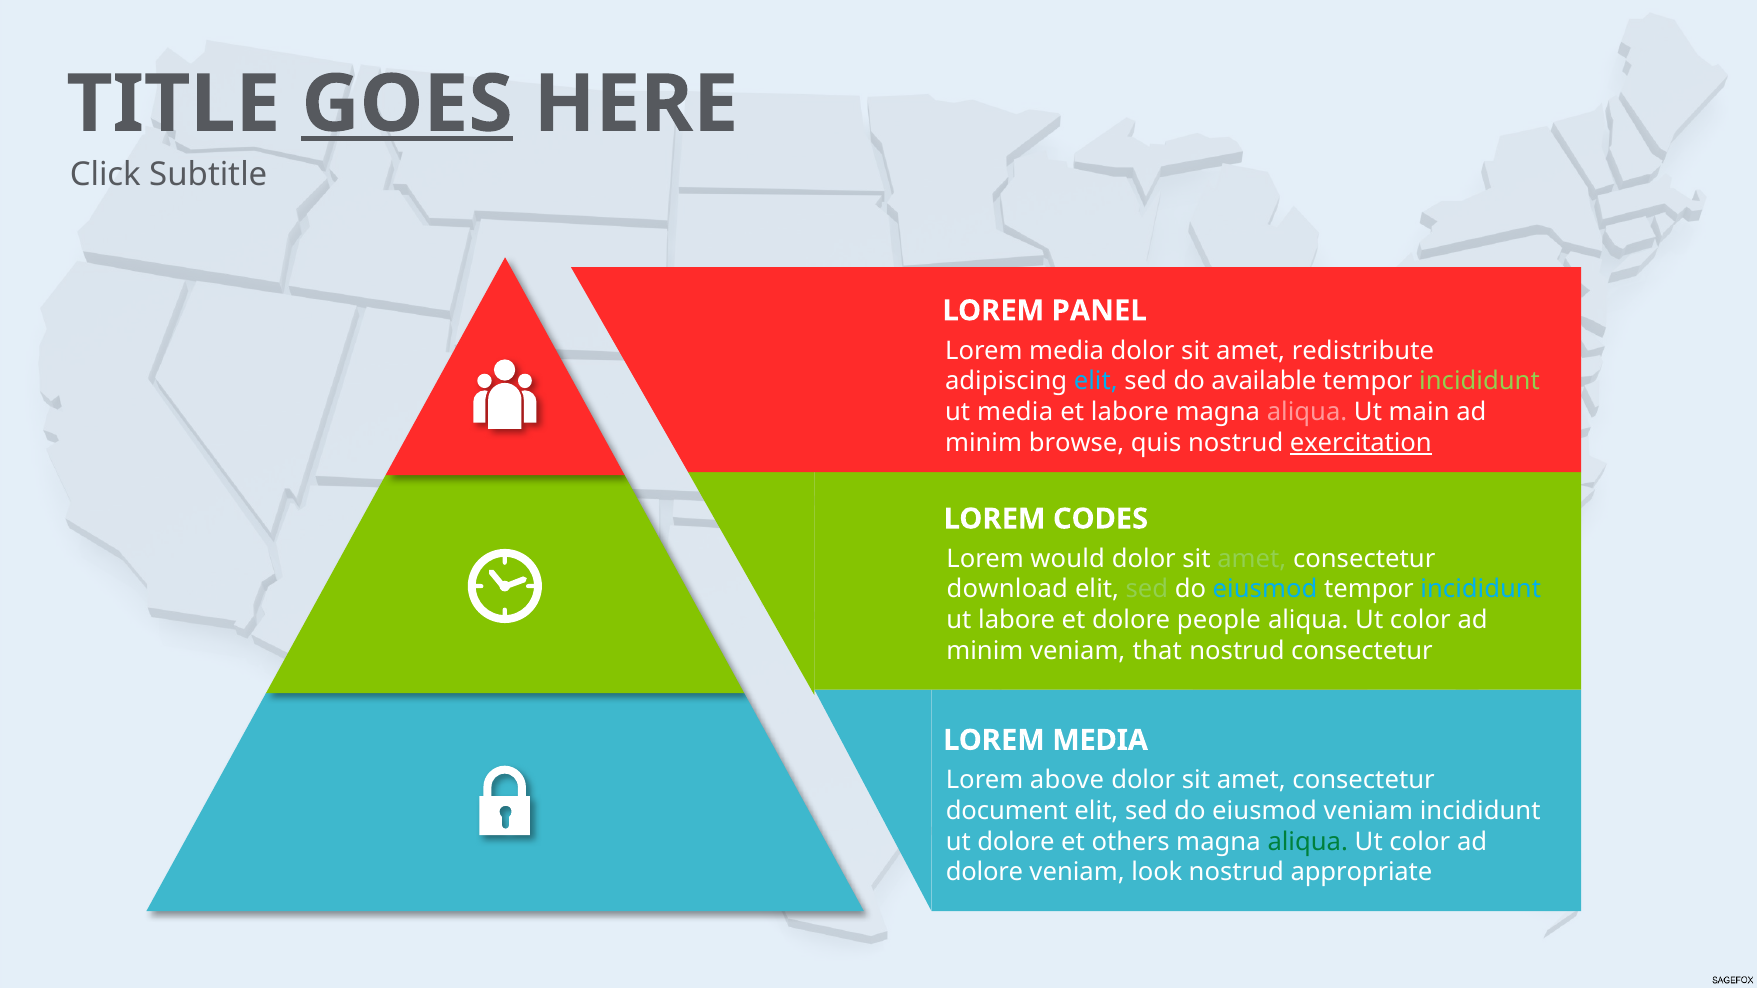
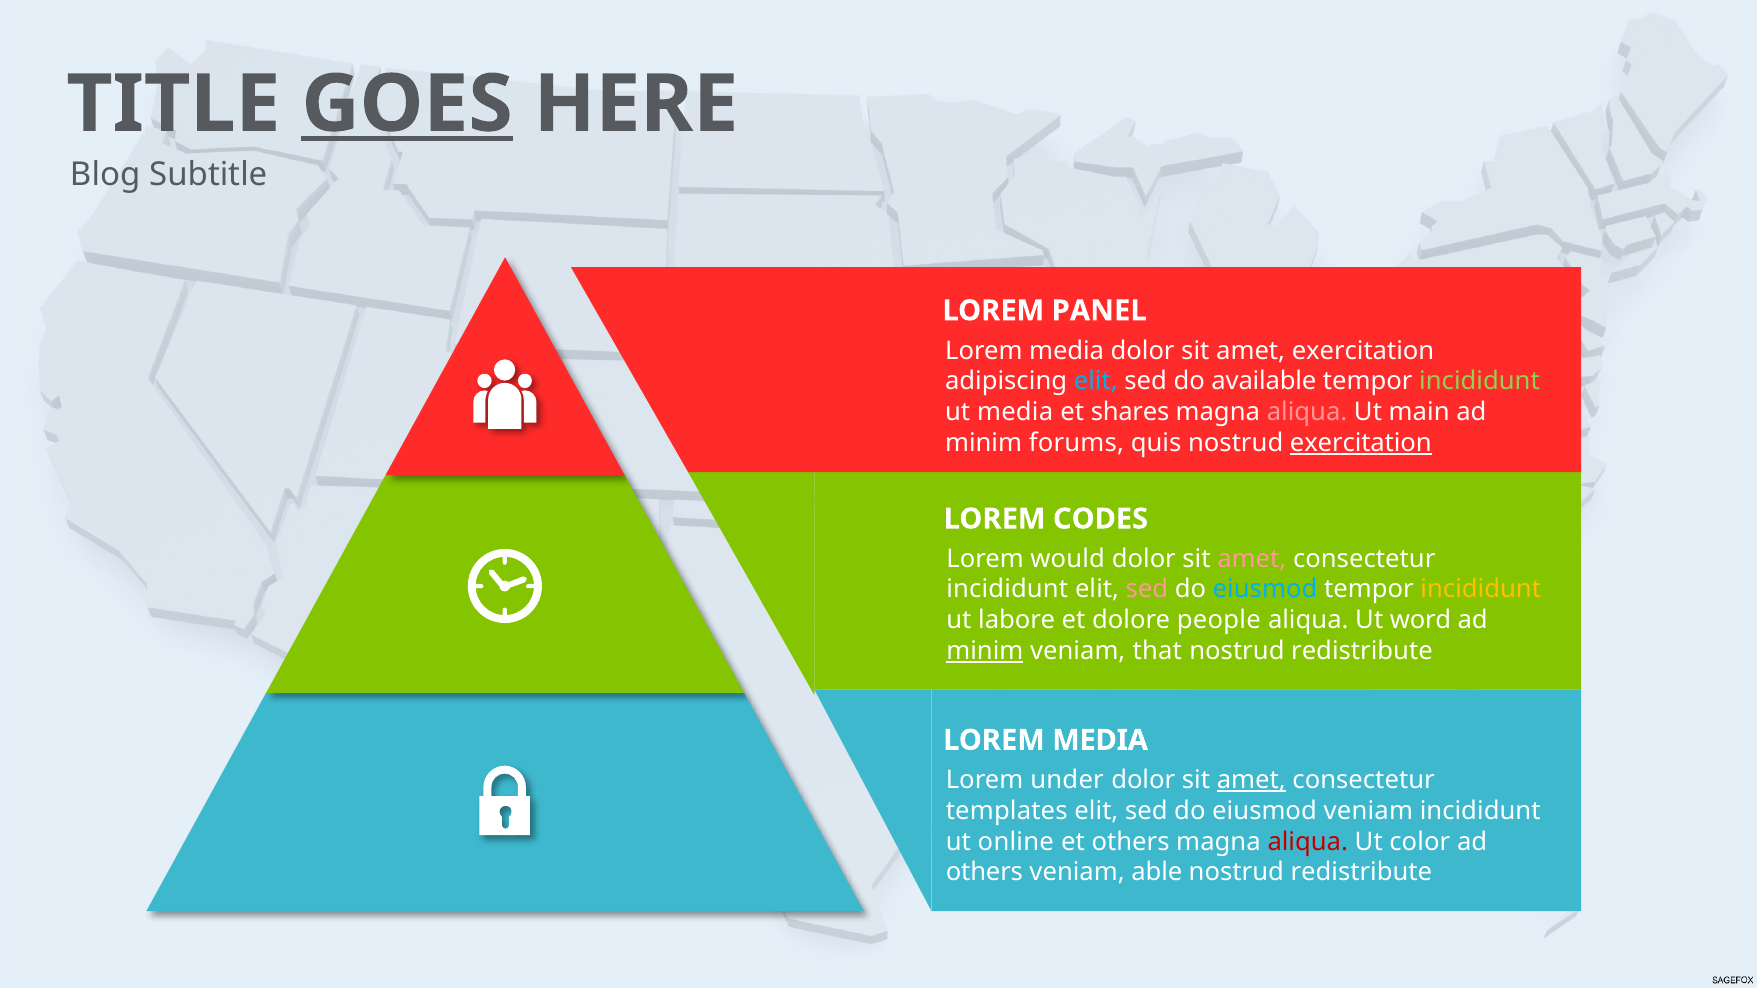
Click: Click -> Blog (105, 174)
amet redistribute: redistribute -> exercitation (1363, 351)
et labore: labore -> shares (1130, 412)
browse: browse -> forums (1076, 443)
amet colour: light green -> pink (1252, 559)
download: download -> incididunt (1007, 590)
sed colour: light green -> pink (1147, 590)
incididunt colour: light blue -> yellow (1481, 590)
color: color -> word (1421, 620)
minim underline: none -> present (985, 651)
consectetur: consectetur -> redistribute (1362, 651)
above: above -> under (1067, 780)
amet underline: none -> present (1251, 780)
document: document -> templates (1007, 811)
ut dolore: dolore -> online (1016, 842)
aliqua colour: green -> red (1308, 842)
dolore: dolore -> others (984, 873)
look: look -> able (1157, 873)
appropriate: appropriate -> redistribute (1361, 873)
